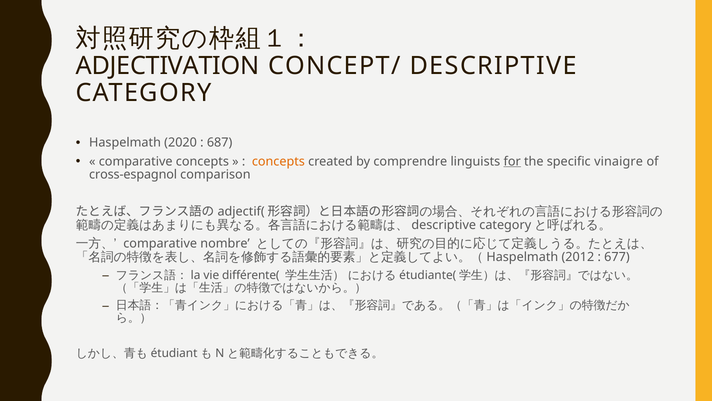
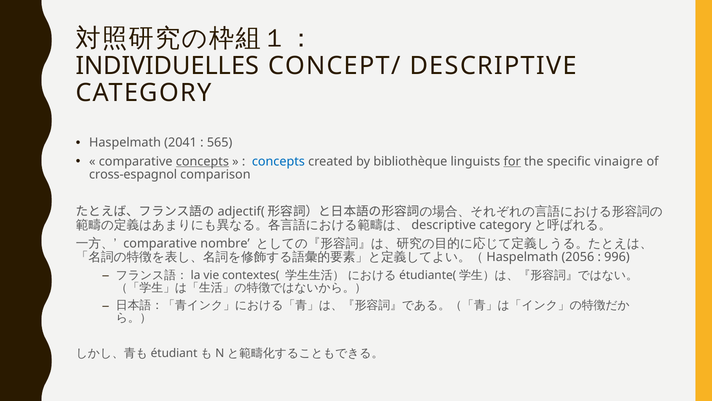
ADJECTIVATION: ADJECTIVATION -> INDIVIDUELLES (167, 66)
2020: 2020 -> 2041 (181, 143)
687: 687 -> 565 (220, 143)
concepts underline: none -> present (202, 161)
concepts colour: orange -> blue (278, 161)
comprendre: comprendre -> bibliothèque (410, 161)
2012: 2012 -> 2056 (578, 257)
677: 677 -> 996 (617, 257)
différente(: différente( -> contextes( (251, 275)
